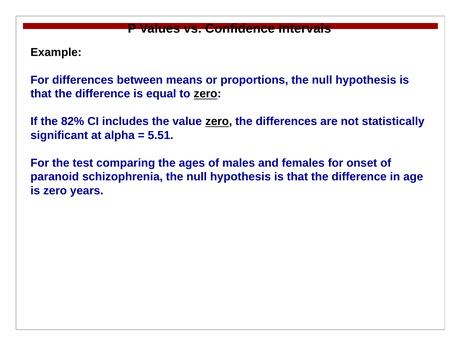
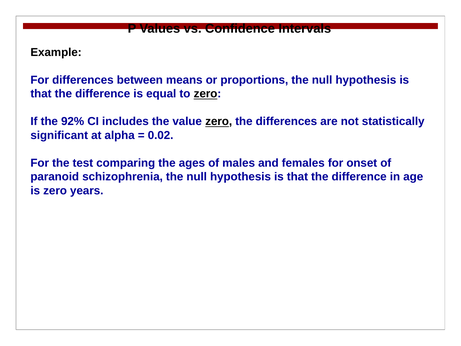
82%: 82% -> 92% (73, 121)
5.51: 5.51 -> 0.02 (161, 135)
